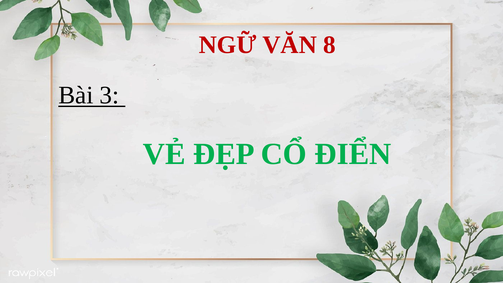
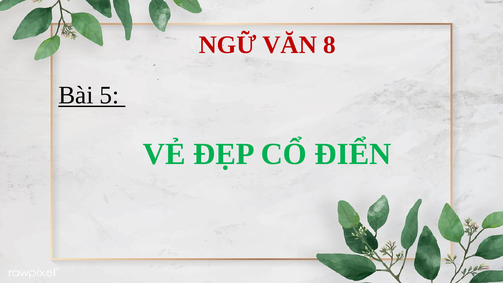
3: 3 -> 5 (109, 95)
